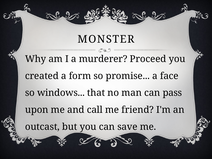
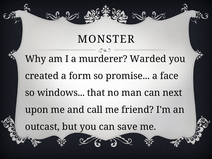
Proceed: Proceed -> Warded (148, 59)
pass: pass -> next (172, 93)
